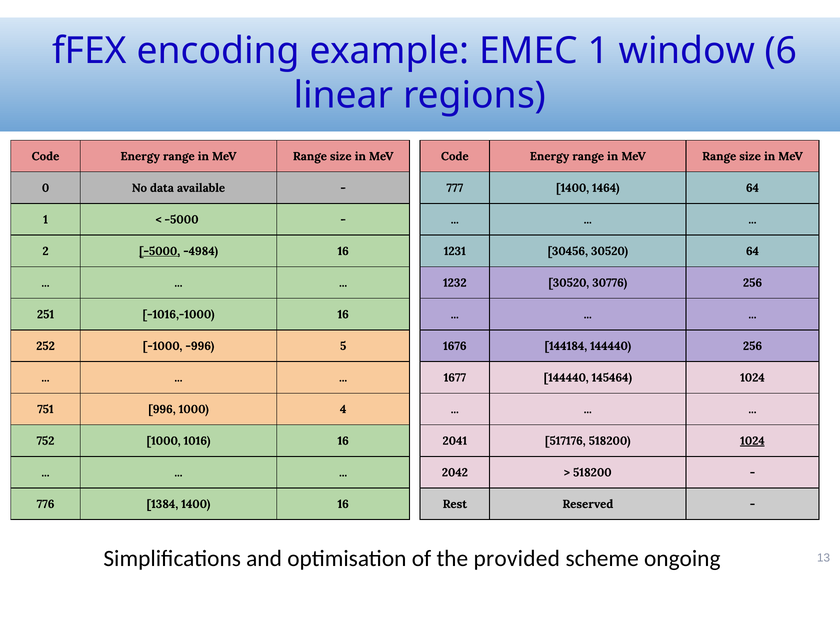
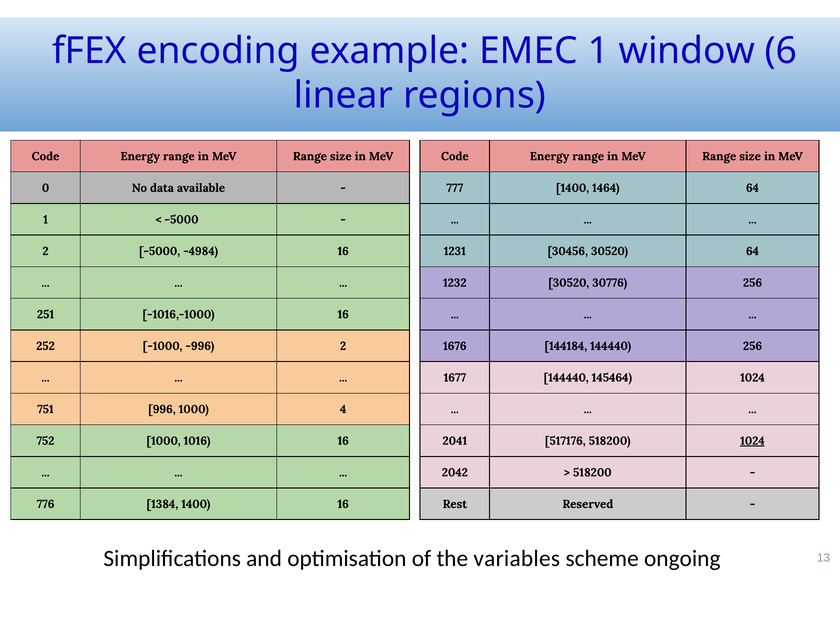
-5000 underline: present -> none (160, 251)
-996 5: 5 -> 2 (343, 346)
provided: provided -> variables (517, 558)
